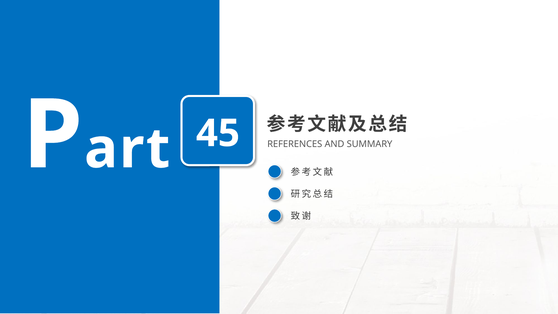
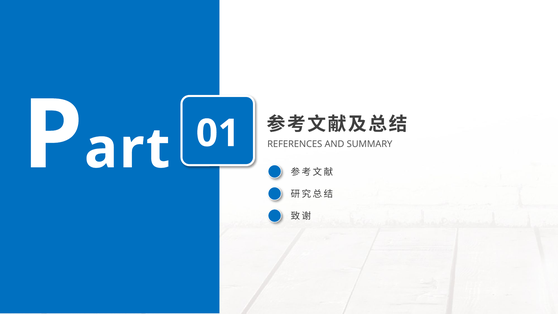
45: 45 -> 01 (218, 133)
